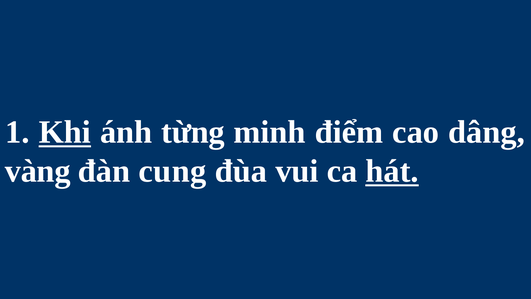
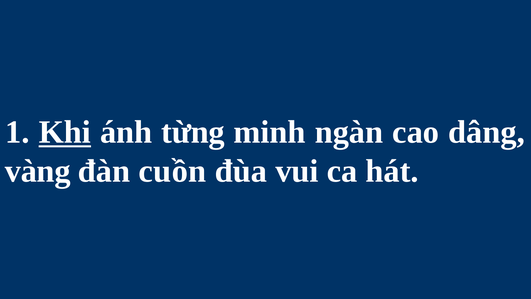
điểm: điểm -> ngàn (349, 132)
cung: cung -> cuồn (172, 171)
hát underline: present -> none (392, 171)
